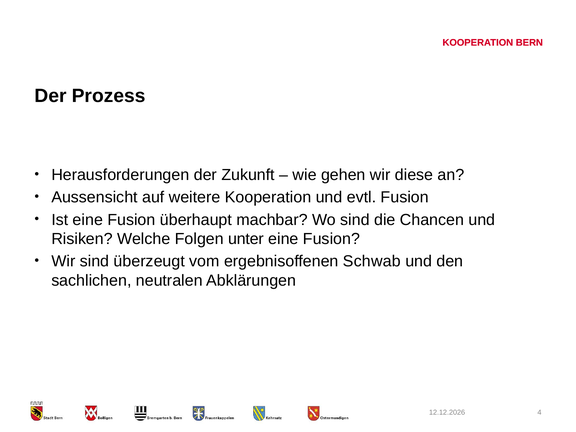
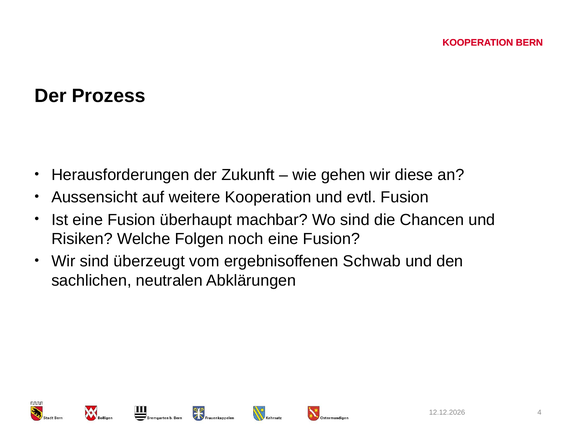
unter: unter -> noch (246, 239)
